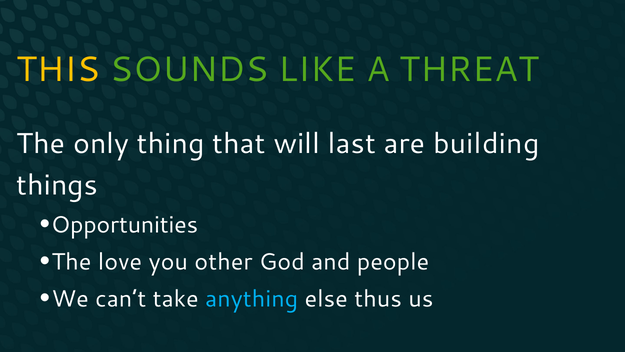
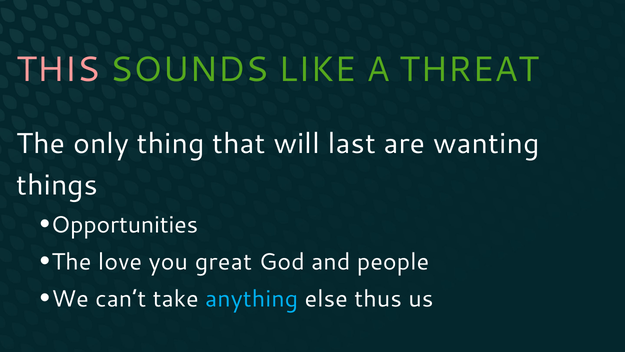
THIS colour: yellow -> pink (58, 69)
building: building -> wanting (486, 144)
other: other -> great (223, 262)
